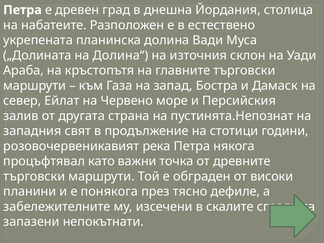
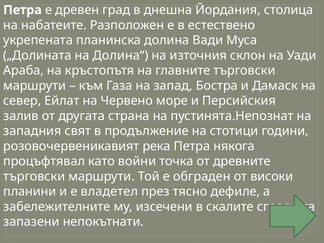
важни: важни -> войни (137, 161)
понякога: понякога -> владетел (109, 192)
